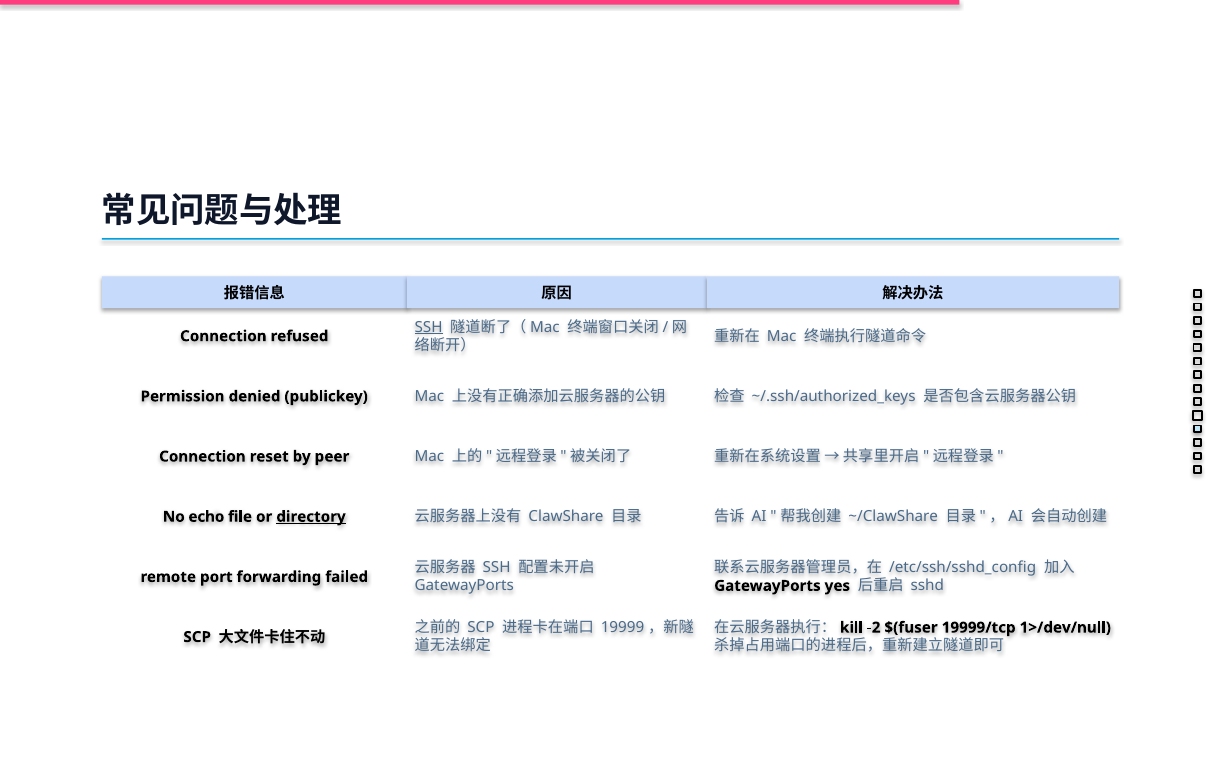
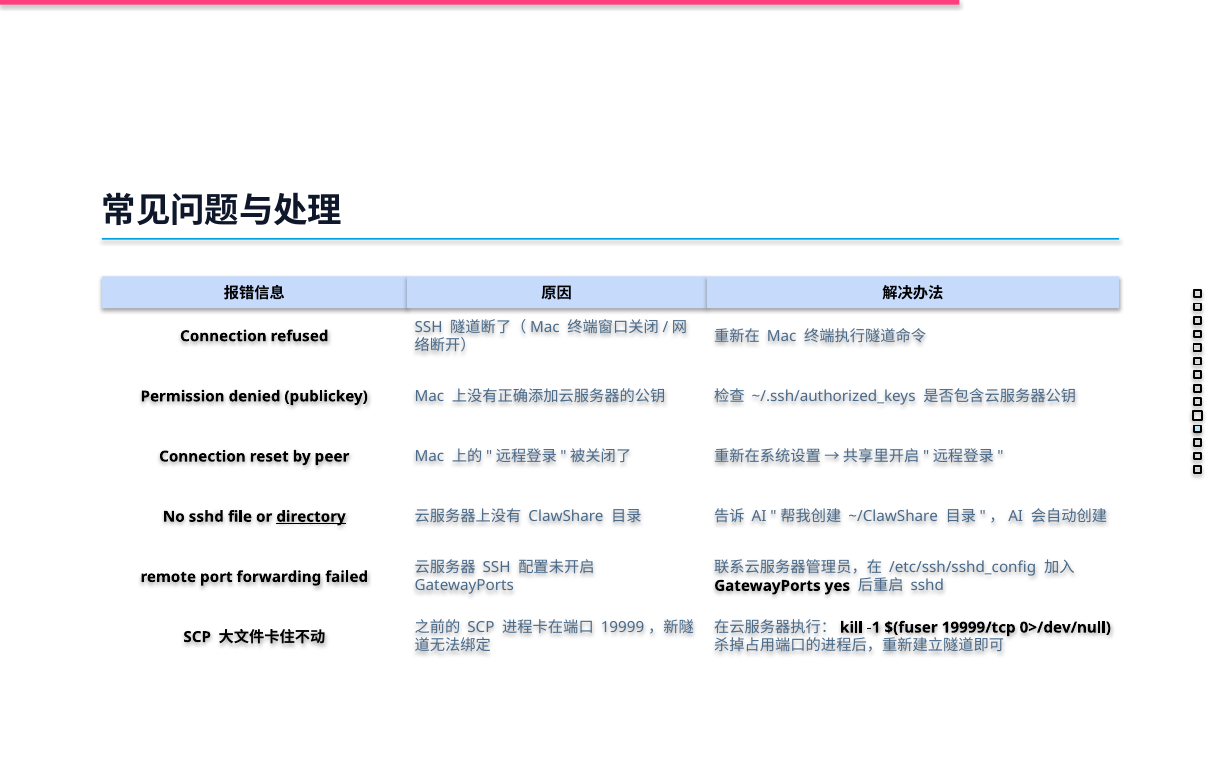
SSH underline: present -> none (429, 327)
No echo: echo -> sshd (206, 517)
-2: -2 -> -1 (874, 628)
1>/dev/null: 1>/dev/null -> 0>/dev/null (1065, 628)
